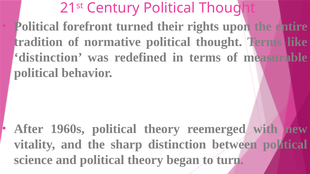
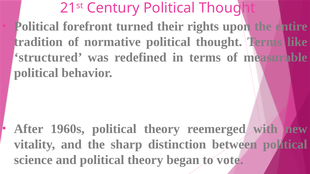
distinction: distinction -> structured (48, 57)
turn: turn -> vote (230, 160)
